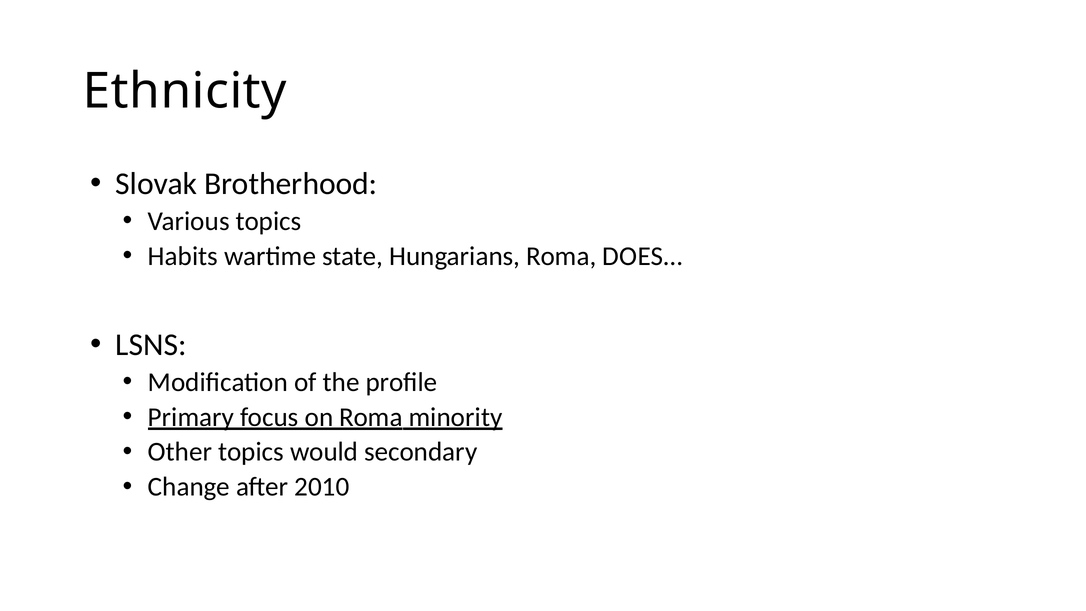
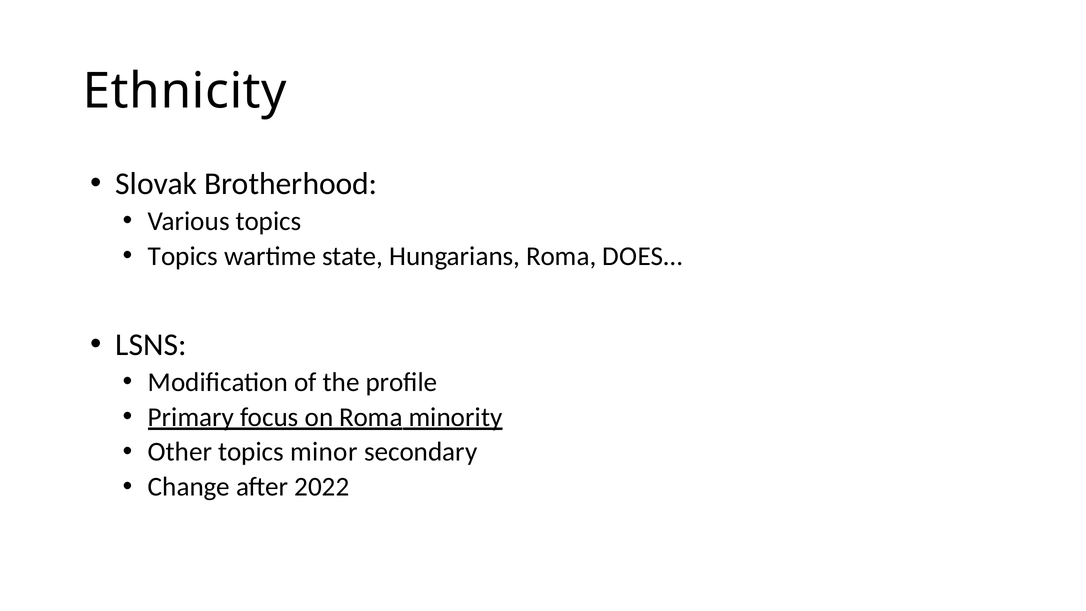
Habits: Habits -> Topics (183, 256)
would: would -> minor (324, 452)
2010: 2010 -> 2022 (322, 487)
